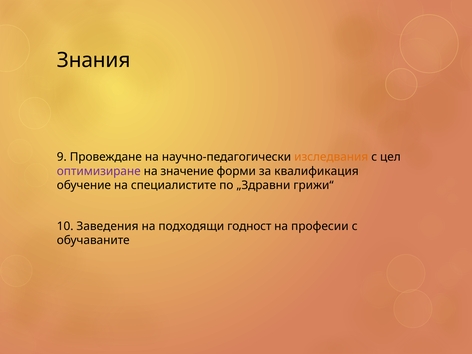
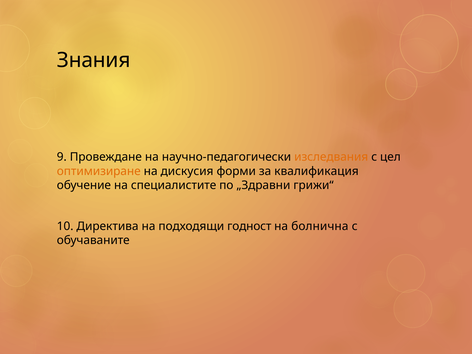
оптимизиране colour: purple -> orange (99, 171)
значение: значение -> дискусия (187, 171)
Заведения: Заведения -> Директива (108, 226)
професии: професии -> болнична (320, 226)
